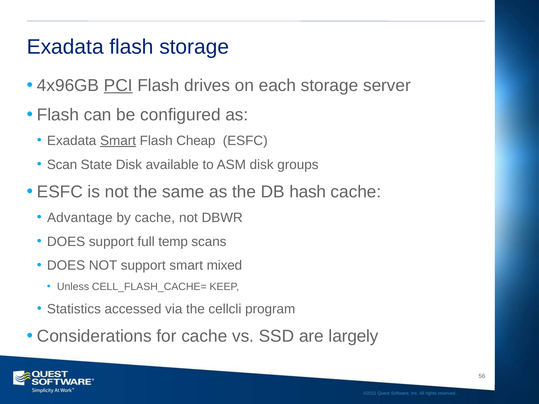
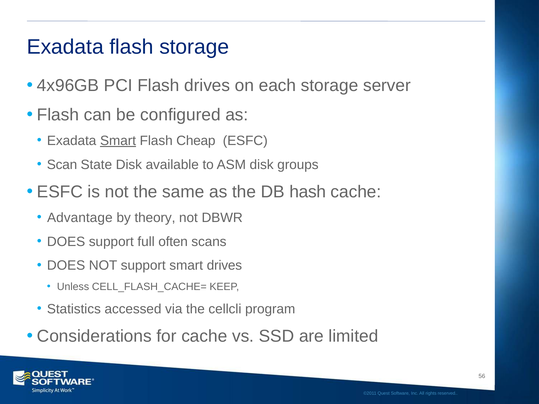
PCI underline: present -> none (118, 86)
by cache: cache -> theory (155, 218)
temp: temp -> often (173, 242)
smart mixed: mixed -> drives (224, 266)
largely: largely -> limited (354, 336)
